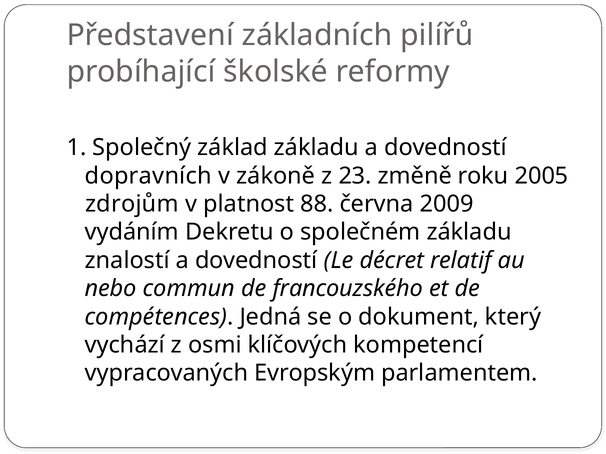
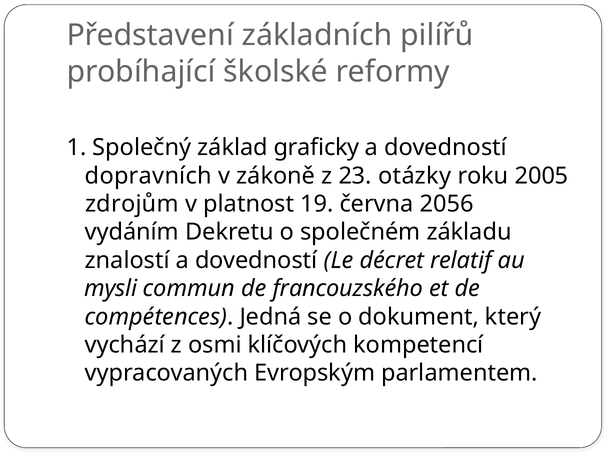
základ základu: základu -> graficky (317, 148)
změně: změně -> otázky (415, 176)
88: 88 -> 19 (317, 204)
2009: 2009 -> 2056 (447, 204)
nebo: nebo -> mysli (111, 289)
